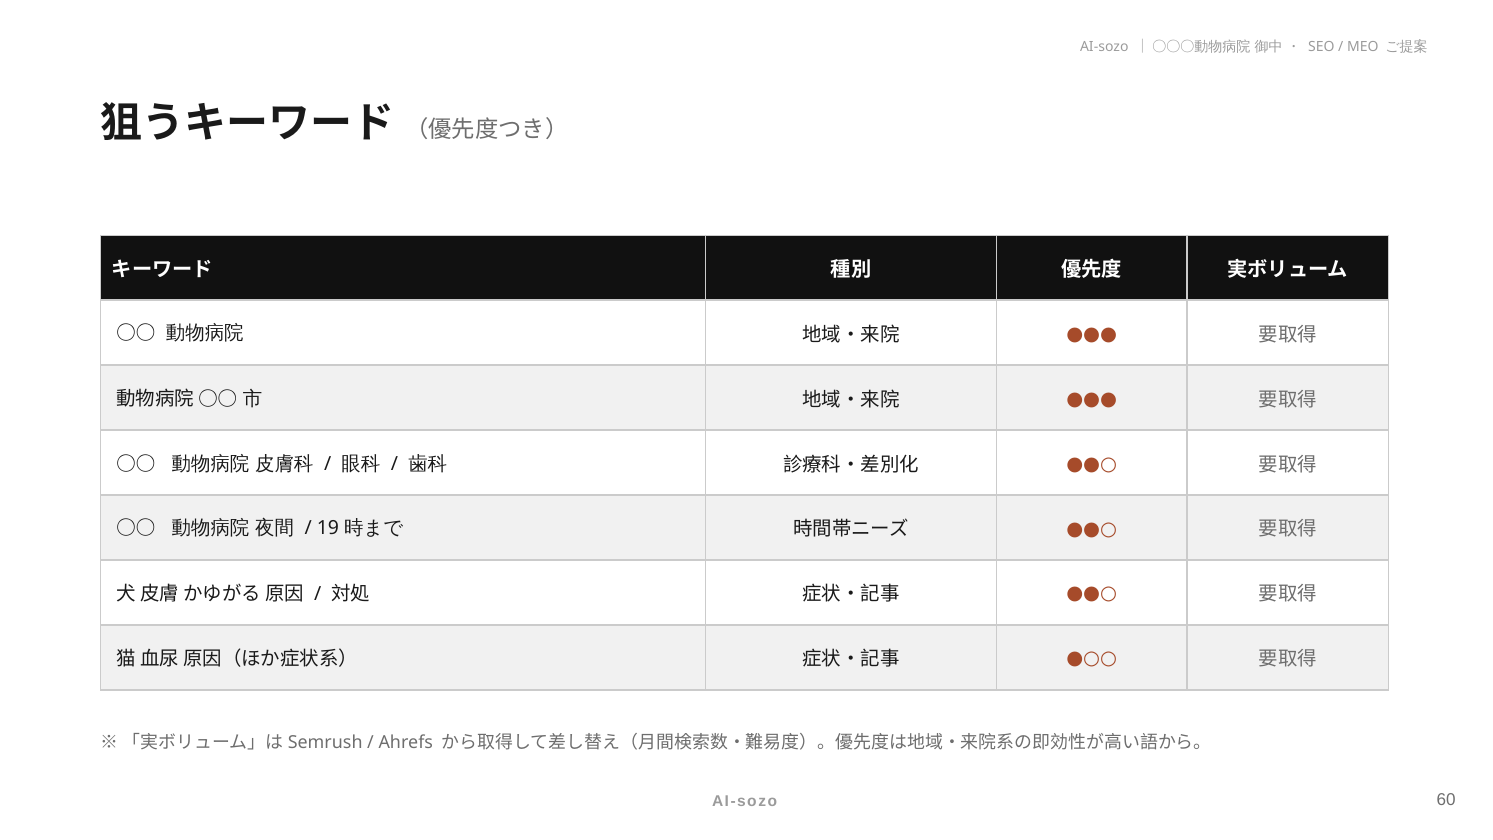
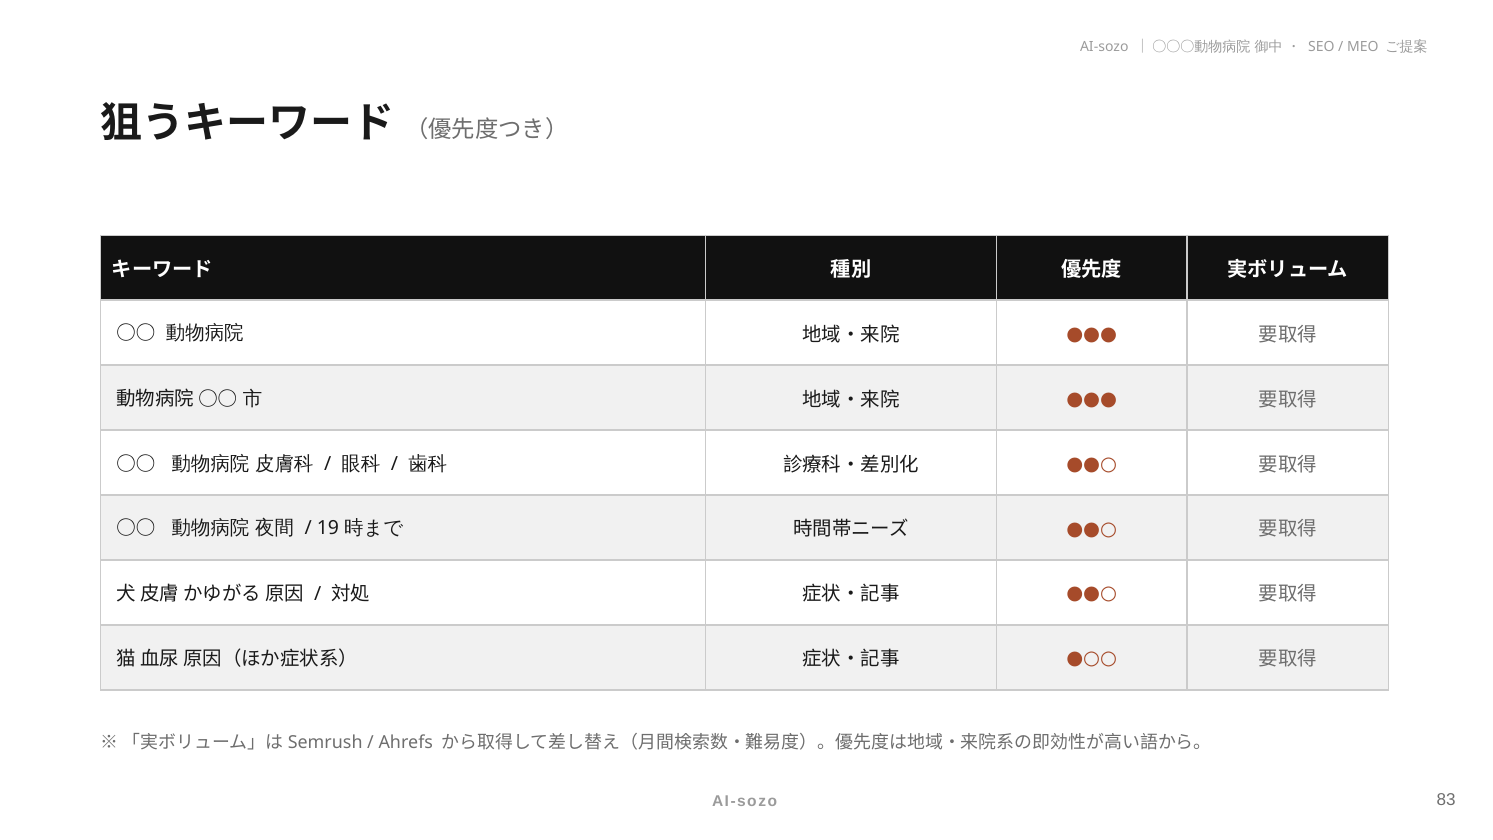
60: 60 -> 83 (1446, 800)
